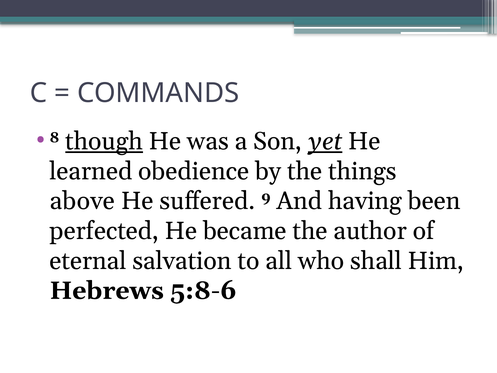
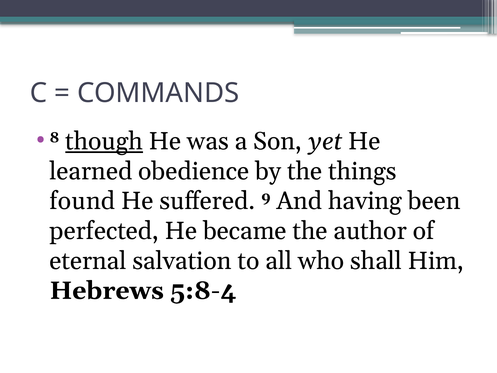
yet underline: present -> none (325, 141)
above: above -> found (82, 201)
5:8-6: 5:8-6 -> 5:8-4 (203, 290)
